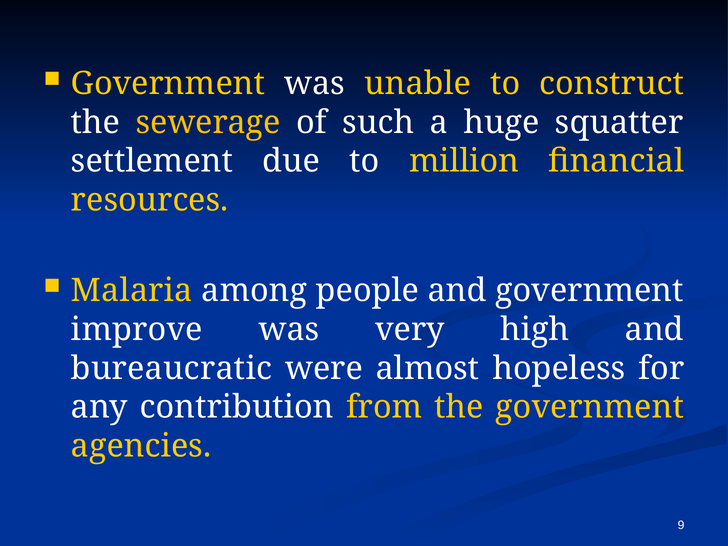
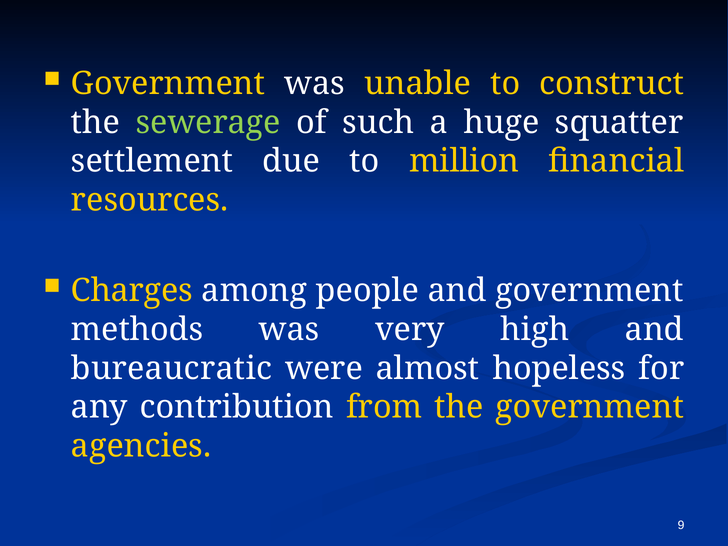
sewerage colour: yellow -> light green (208, 122)
Malaria: Malaria -> Charges (132, 291)
improve: improve -> methods (137, 330)
